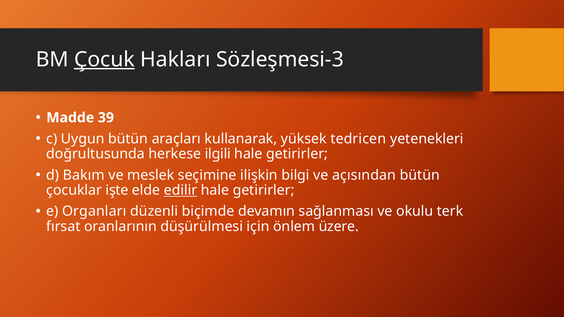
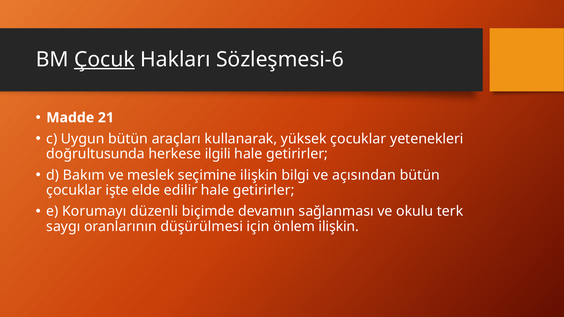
Sözleşmesi-3: Sözleşmesi-3 -> Sözleşmesi-6 (280, 60)
39: 39 -> 21 (106, 118)
yüksek tedricen: tedricen -> çocuklar (358, 139)
edilir underline: present -> none (181, 190)
Organları: Organları -> Korumayı (94, 211)
fırsat: fırsat -> saygı (63, 227)
önlem üzere: üzere -> ilişkin (339, 227)
